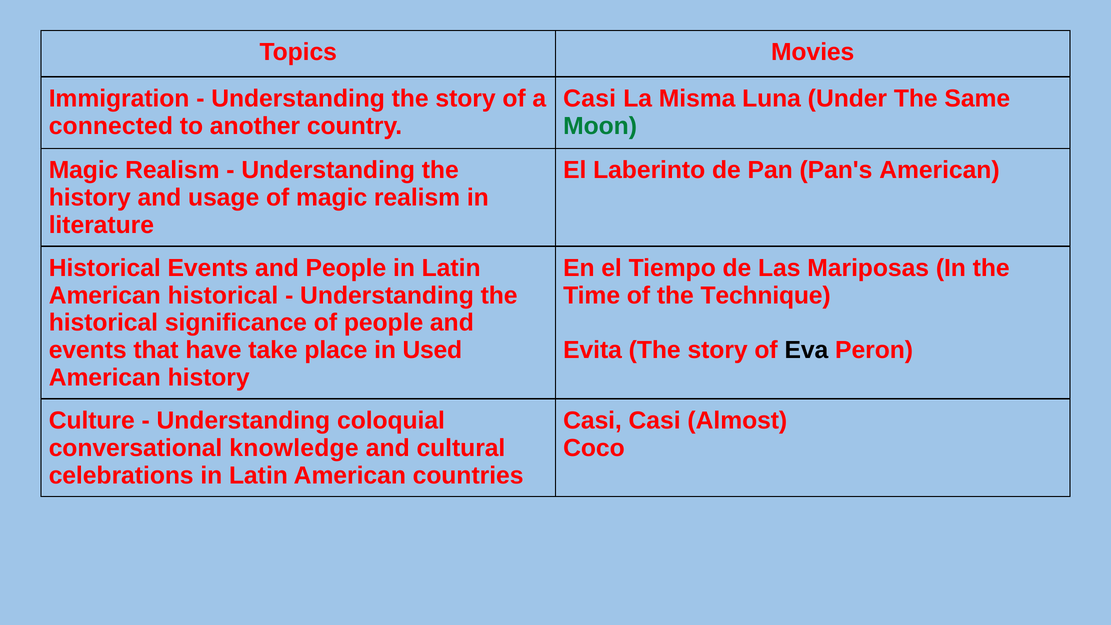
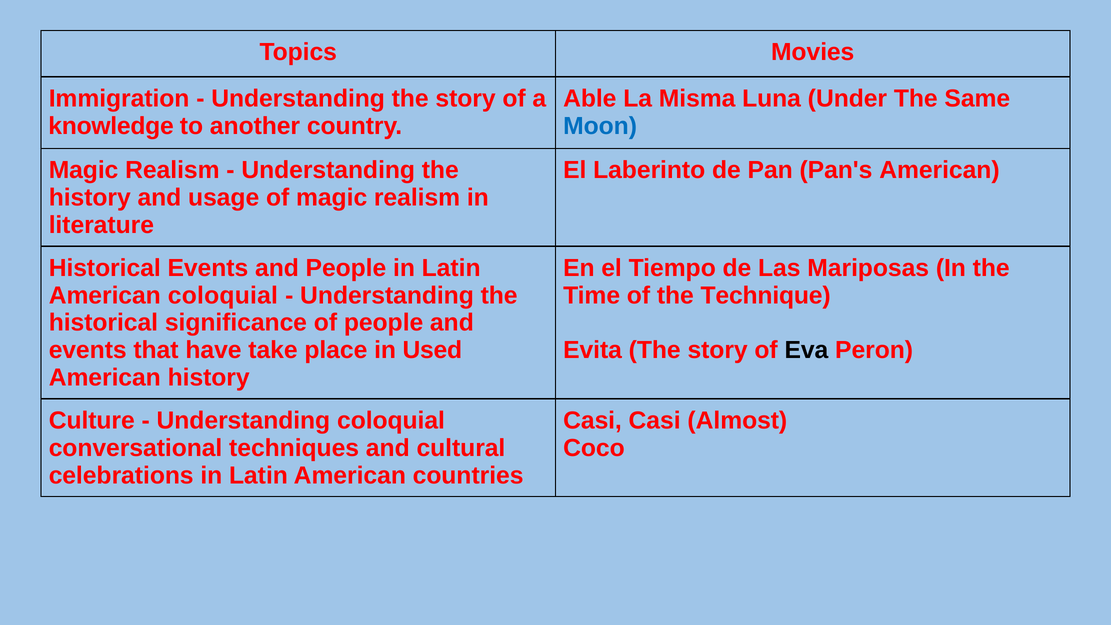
Casi: Casi -> Able (590, 99)
connected: connected -> knowledge (111, 126)
Moon colour: green -> blue (600, 126)
historical: historical -> coloquial (223, 295)
knowledge: knowledge -> techniques (294, 448)
